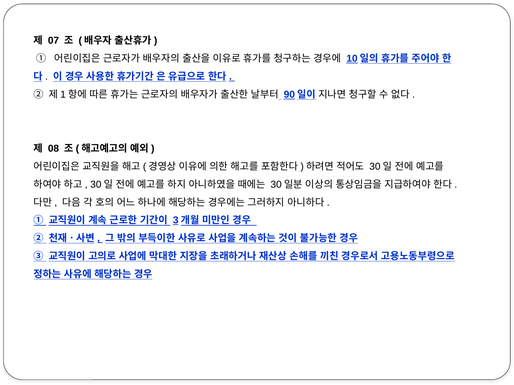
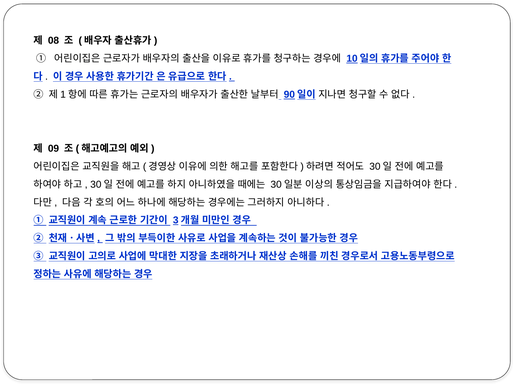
07: 07 -> 08 (53, 41)
08: 08 -> 09 (53, 149)
